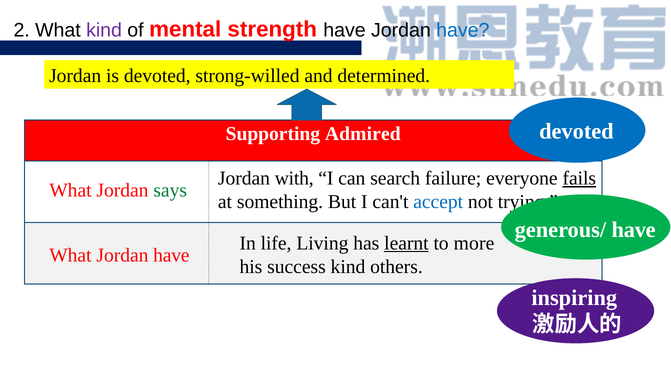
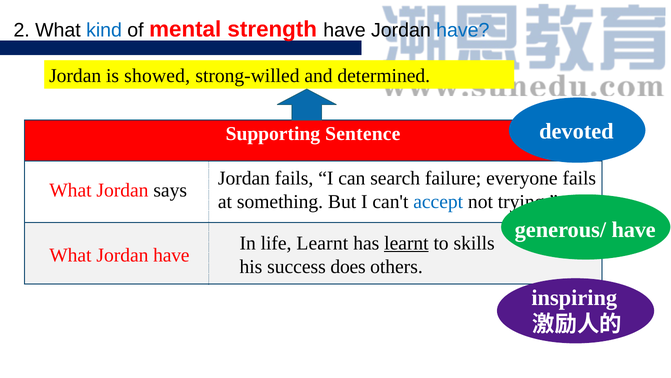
kind colour: purple -> blue (104, 30)
is devoted: devoted -> showed (157, 76)
Admired: Admired -> Sentence (363, 134)
Jordan with: with -> fails (294, 178)
fails underline: present -> none (579, 178)
says colour: green -> black (170, 190)
life Living: Living -> Learnt (322, 243)
more: more -> skills (474, 243)
success kind: kind -> does (348, 266)
